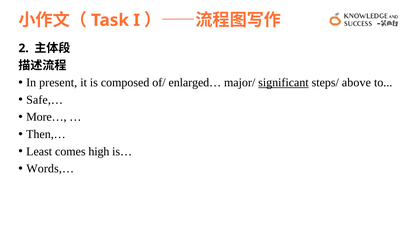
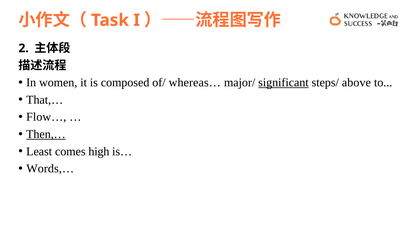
present: present -> women (58, 83)
enlarged…: enlarged… -> whereas… (195, 83)
Safe,…: Safe,… -> That,… (45, 100)
More…: More… -> Flow… (46, 117)
Then,… underline: none -> present (46, 134)
